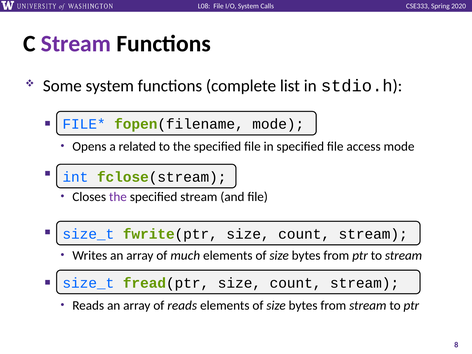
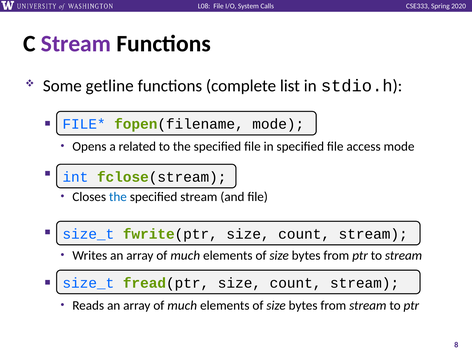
Some system: system -> getline (110, 86)
the colour: purple -> blue (118, 197)
reads: reads -> much (182, 306)
